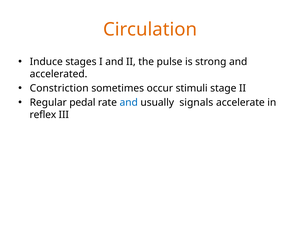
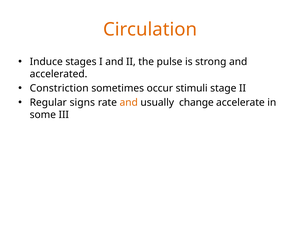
pedal: pedal -> signs (82, 102)
and colour: blue -> orange (129, 102)
signals: signals -> change (196, 102)
reflex: reflex -> some (43, 115)
